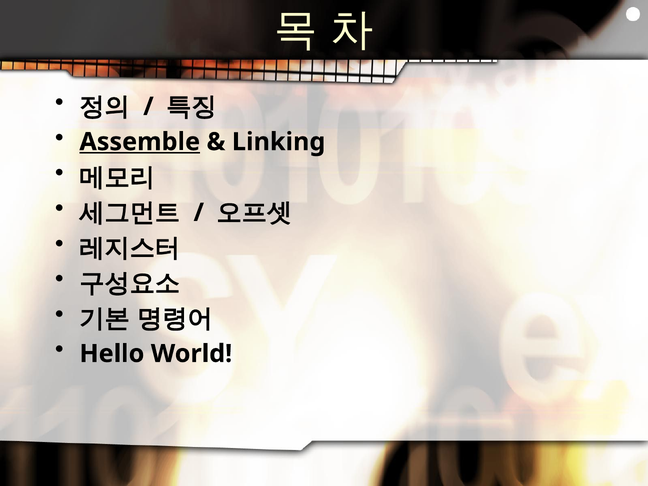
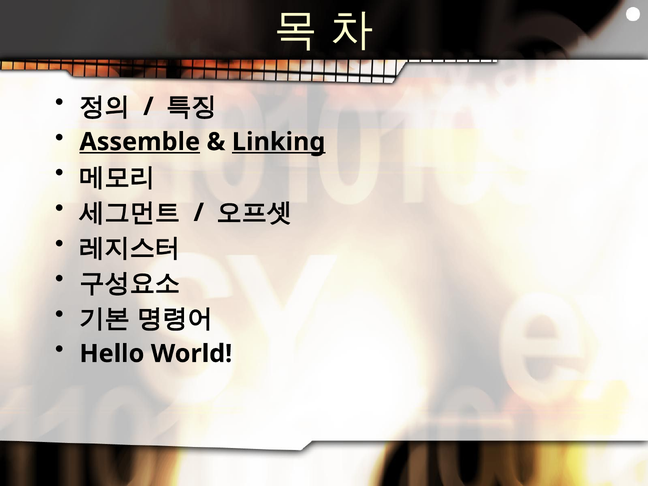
Linking underline: none -> present (279, 142)
